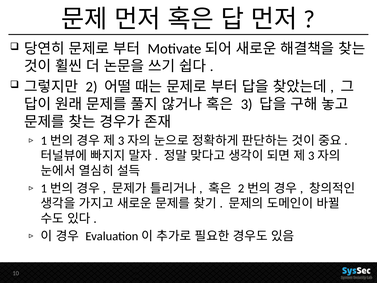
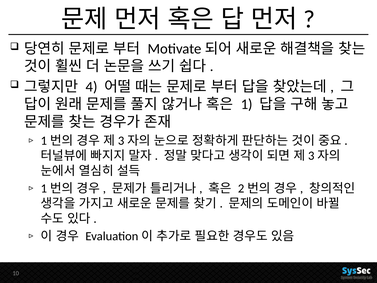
2: 2 -> 4 (92, 87)
3: 3 -> 1 (247, 104)
